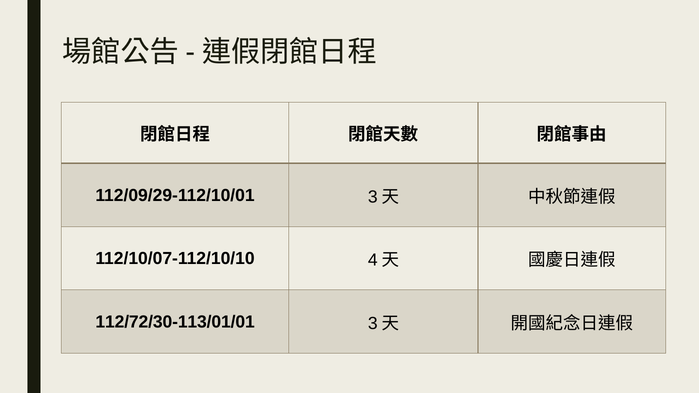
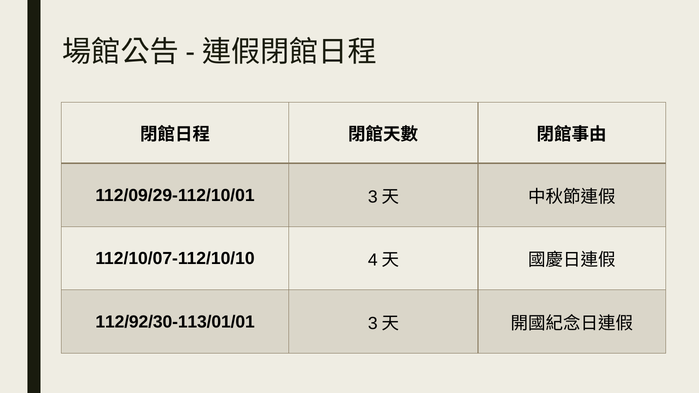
112/72/30-113/01/01: 112/72/30-113/01/01 -> 112/92/30-113/01/01 (175, 322)
